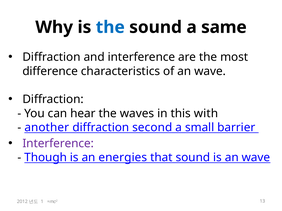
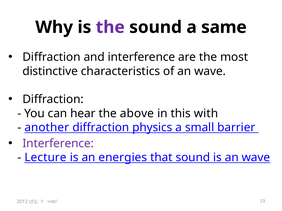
the colour: blue -> purple (110, 27)
difference: difference -> distinctive (50, 71)
waves: waves -> above (137, 114)
second: second -> physics (152, 128)
Though: Though -> Lecture (46, 158)
